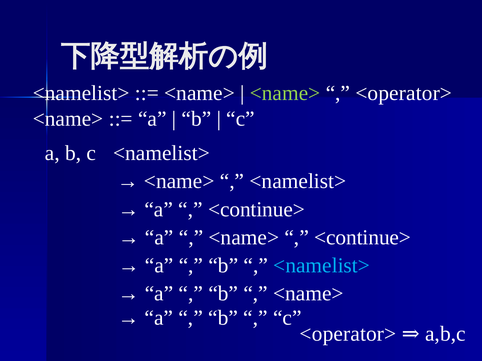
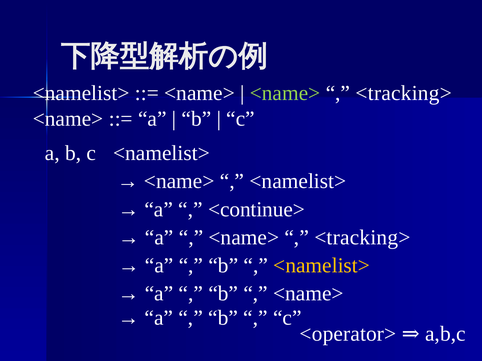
<operator>: <operator> -> <tracking> (404, 93)
<continue>: <continue> -> <tracking> (362, 238)
<namelist> colour: light blue -> yellow (322, 266)
